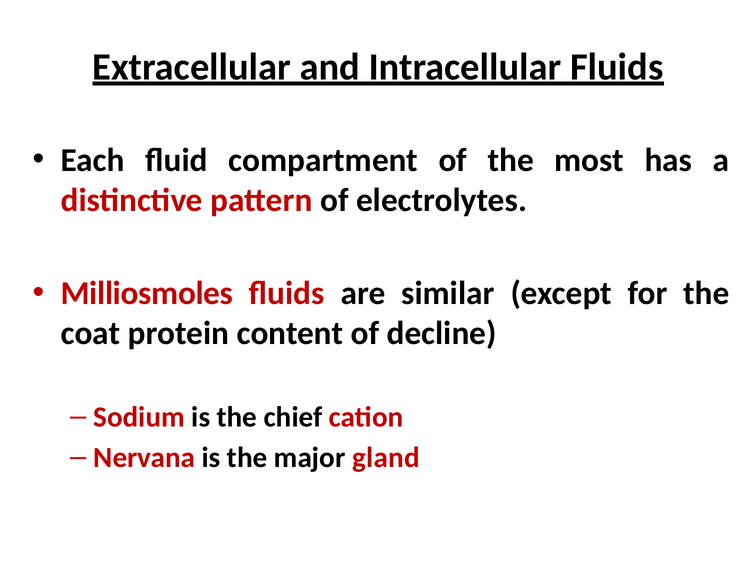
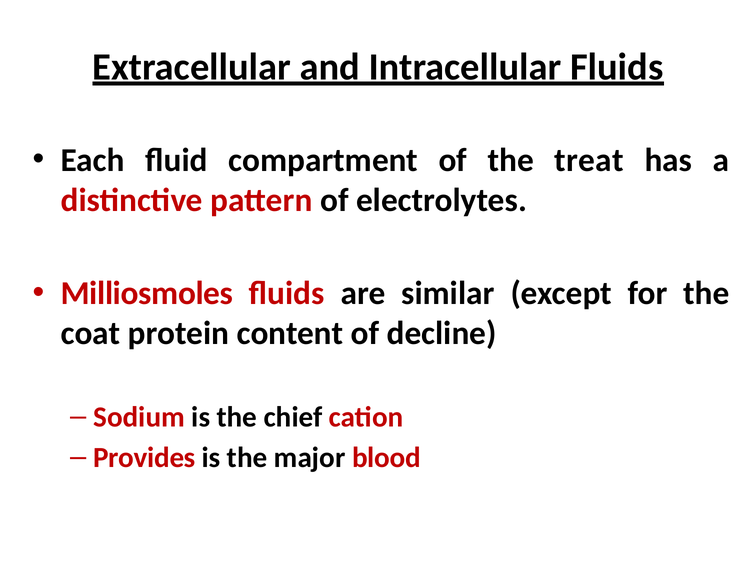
most: most -> treat (589, 160)
Nervana: Nervana -> Provides (144, 458)
gland: gland -> blood (386, 458)
